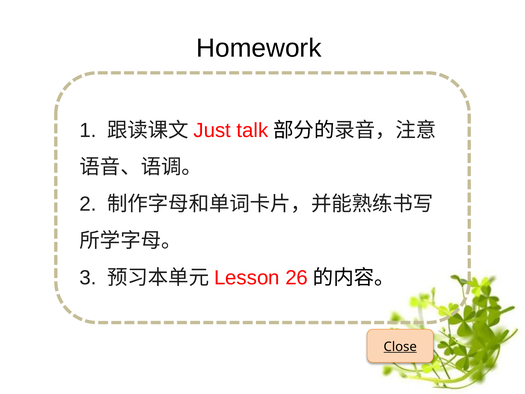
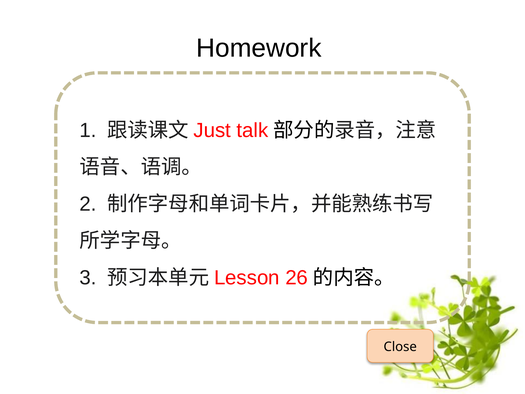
Close underline: present -> none (400, 347)
